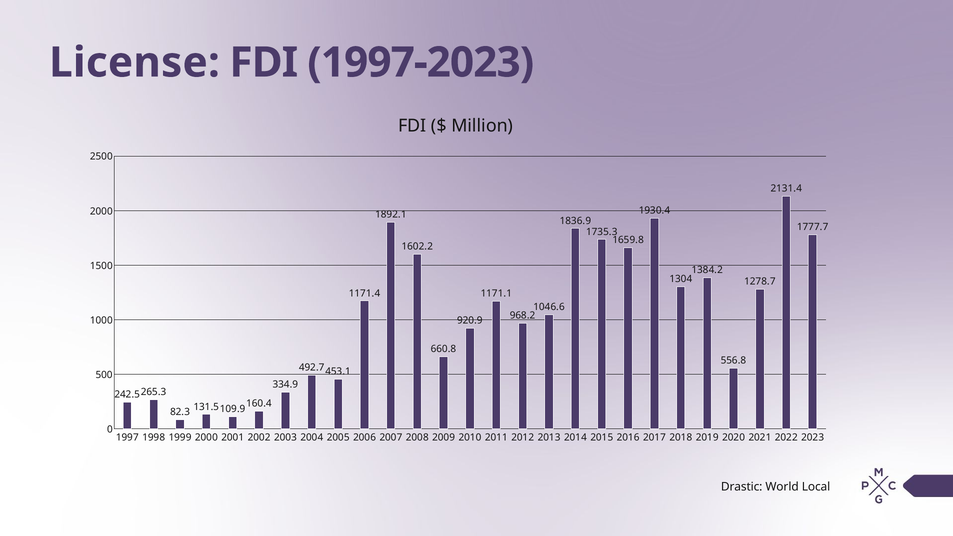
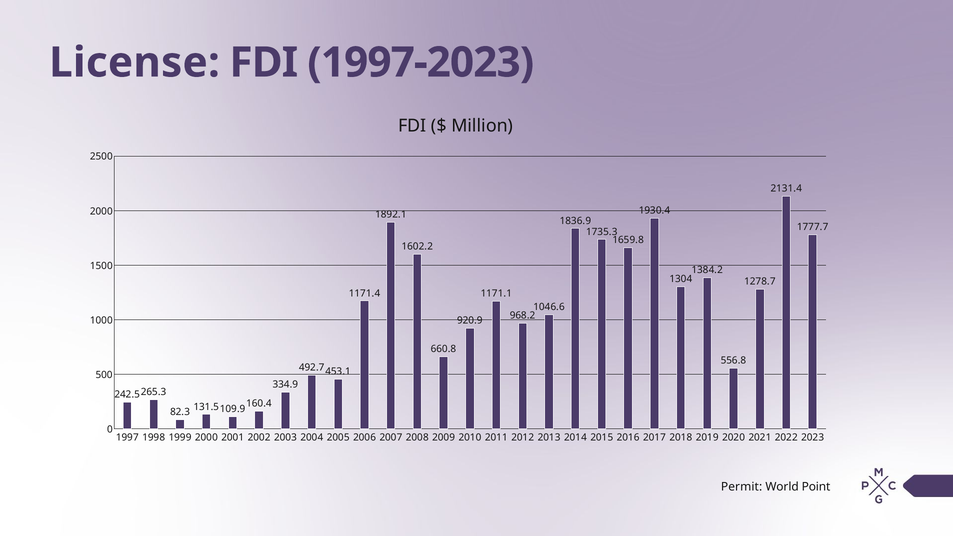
Drastic: Drastic -> Permit (742, 487)
Local: Local -> Point (816, 487)
